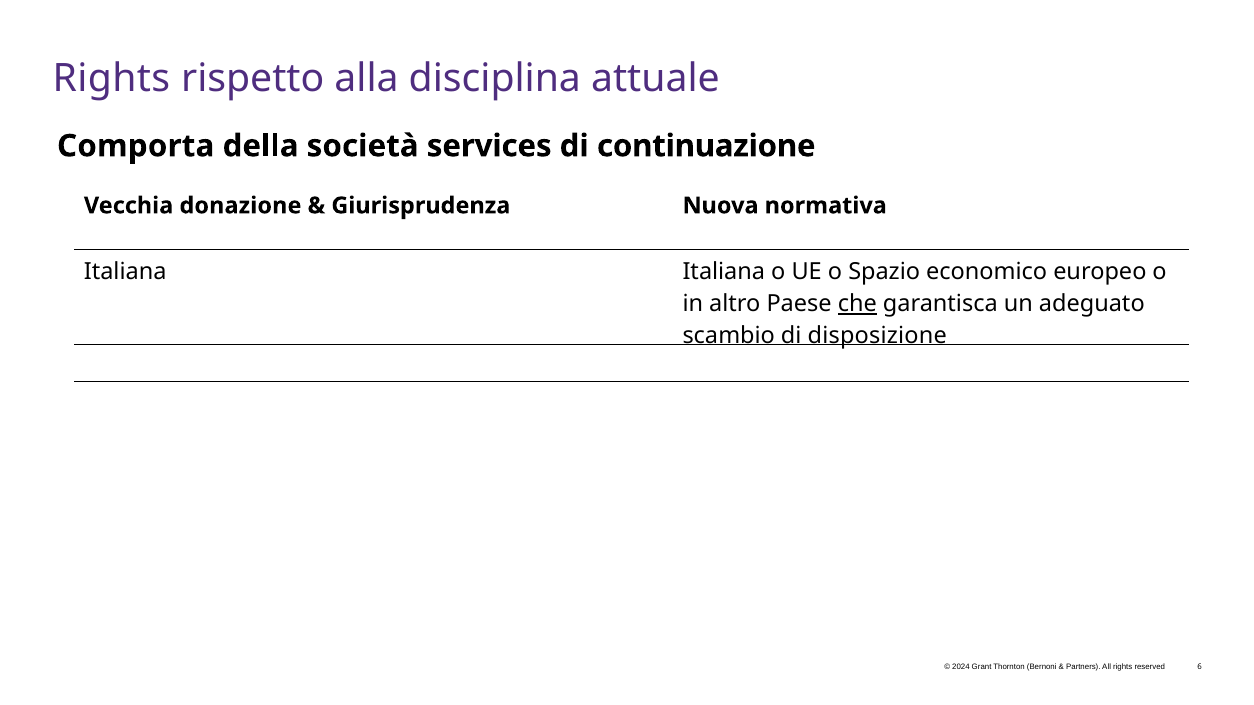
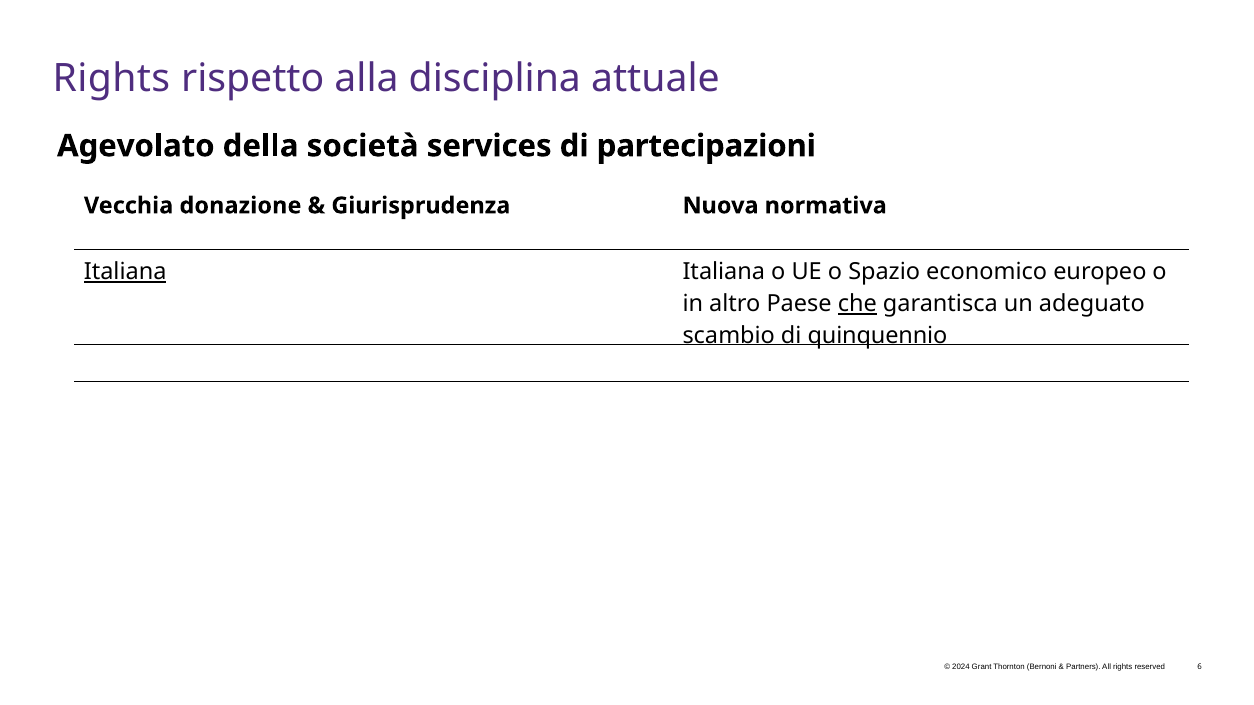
Comporta: Comporta -> Agevolato (136, 146)
continuazione: continuazione -> partecipazioni (706, 146)
Italiana underline: none -> present (125, 272)
disposizione: disposizione -> quinquennio (877, 336)
